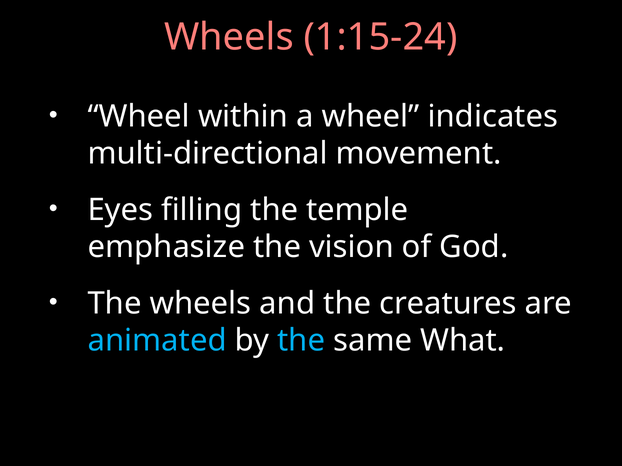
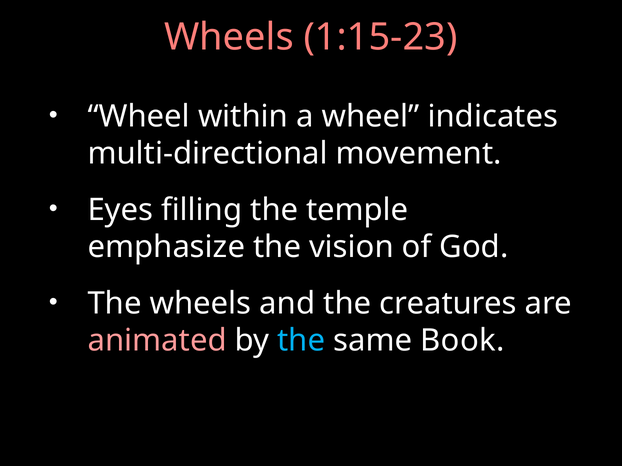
1:15-24: 1:15-24 -> 1:15-23 (381, 37)
animated colour: light blue -> pink (157, 341)
What: What -> Book (462, 341)
